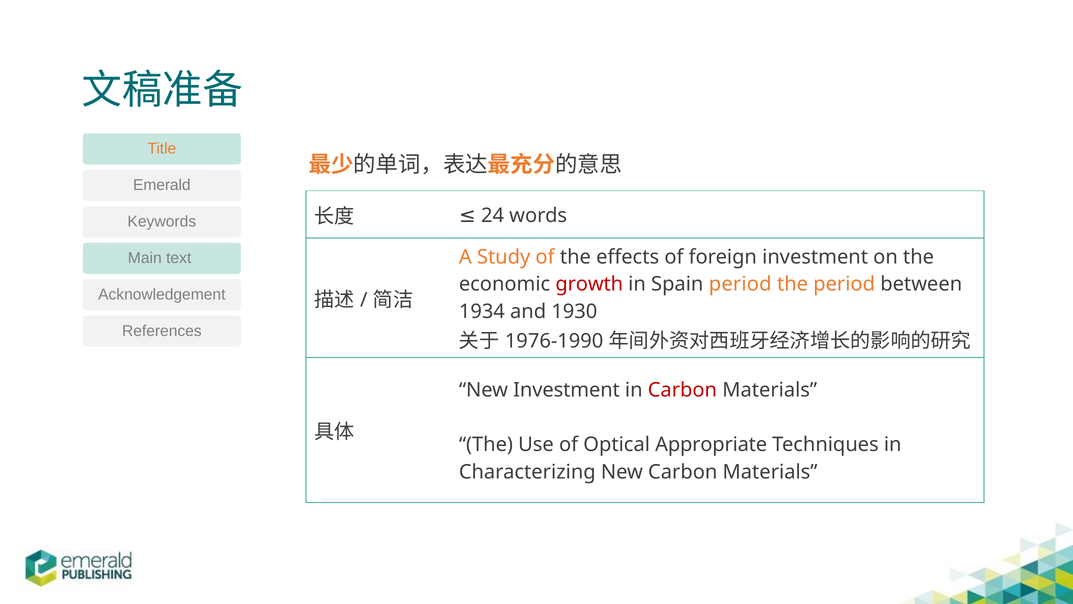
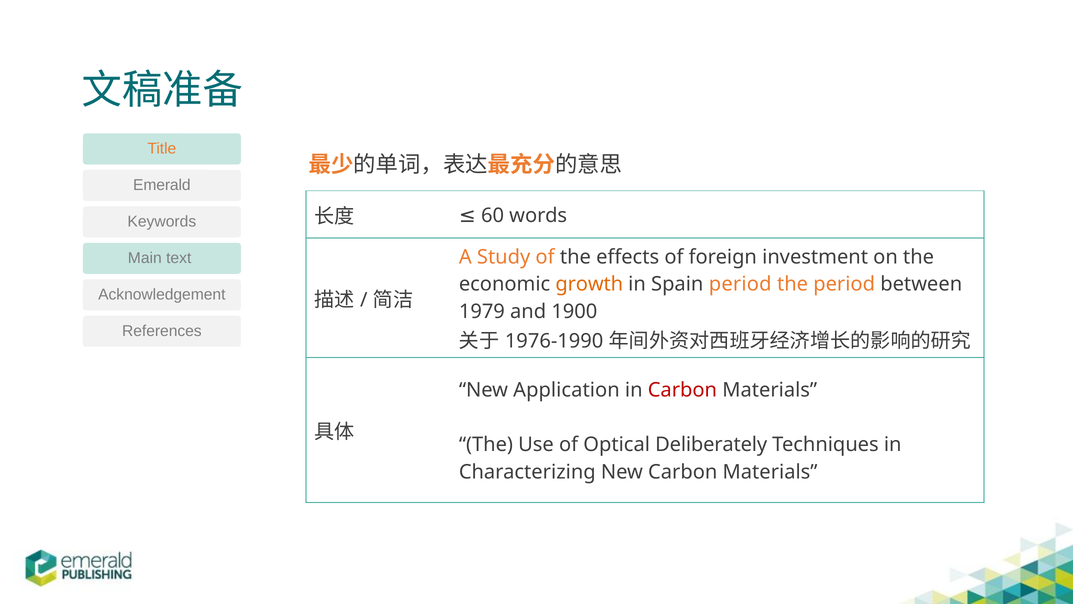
24: 24 -> 60 (493, 215)
growth colour: red -> orange (589, 284)
1934: 1934 -> 1979 (482, 311)
1930: 1930 -> 1900 (574, 311)
New Investment: Investment -> Application (566, 390)
Appropriate: Appropriate -> Deliberately (711, 444)
